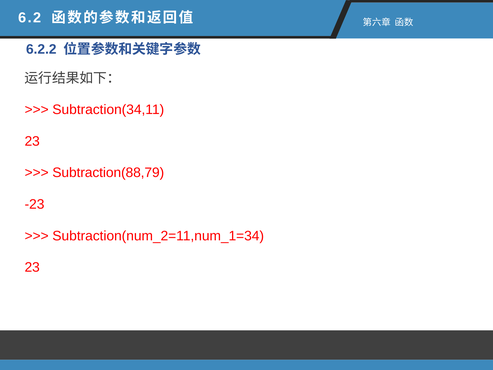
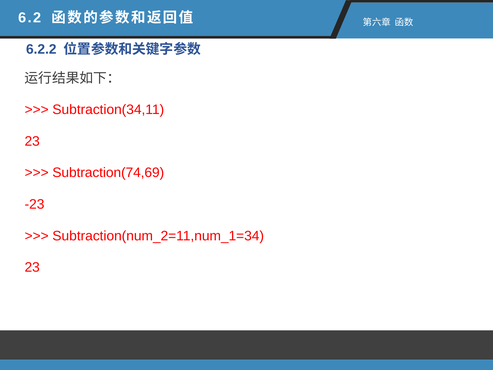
Subtraction(88,79: Subtraction(88,79 -> Subtraction(74,69 (108, 173)
